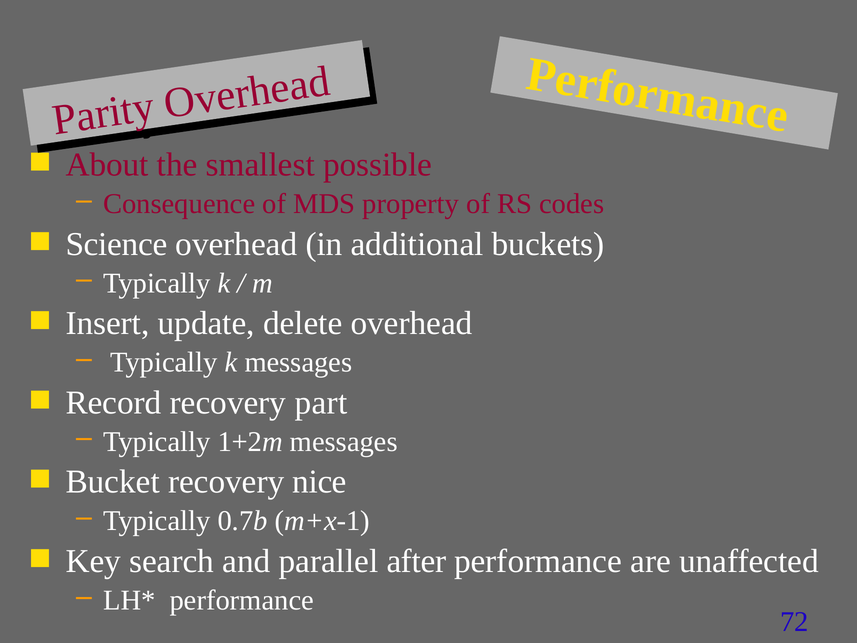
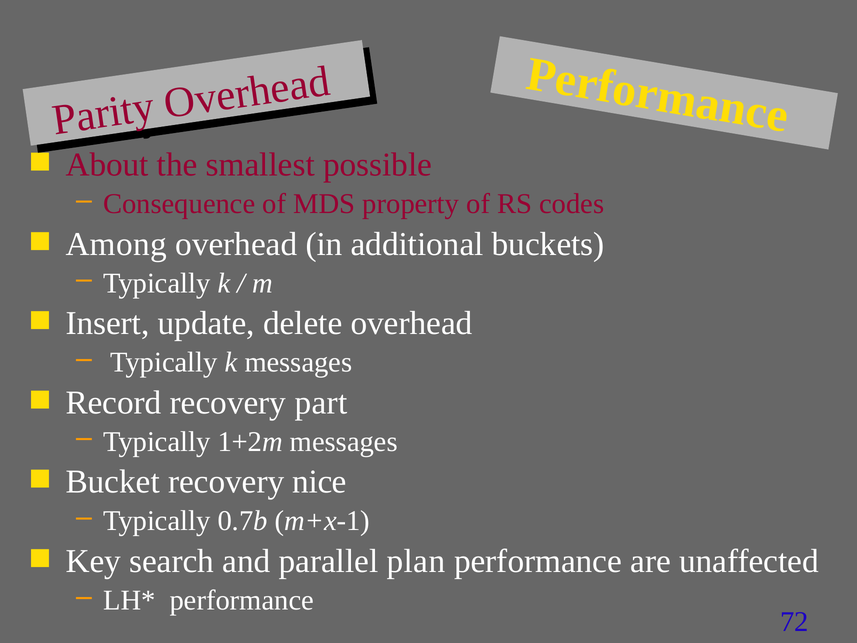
Science: Science -> Among (116, 244)
after: after -> plan (416, 561)
